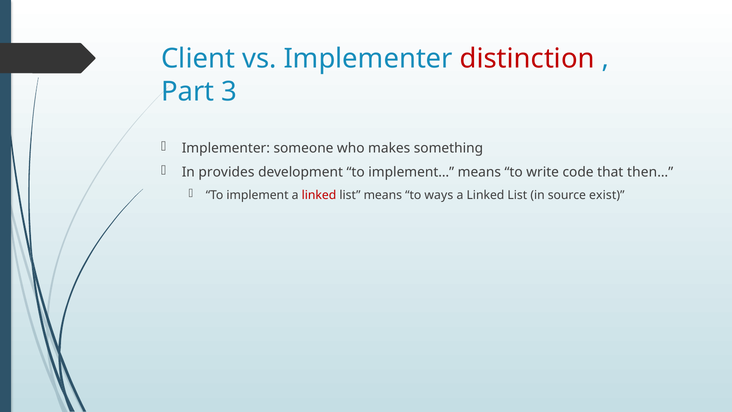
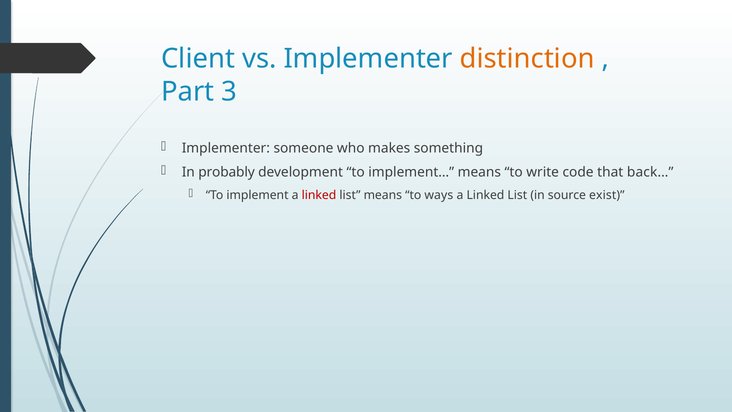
distinction colour: red -> orange (527, 59)
provides: provides -> probably (227, 172)
then…: then… -> back… (650, 172)
